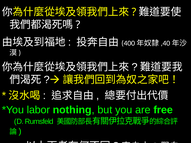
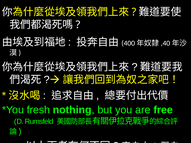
labor: labor -> fresh (38, 110)
